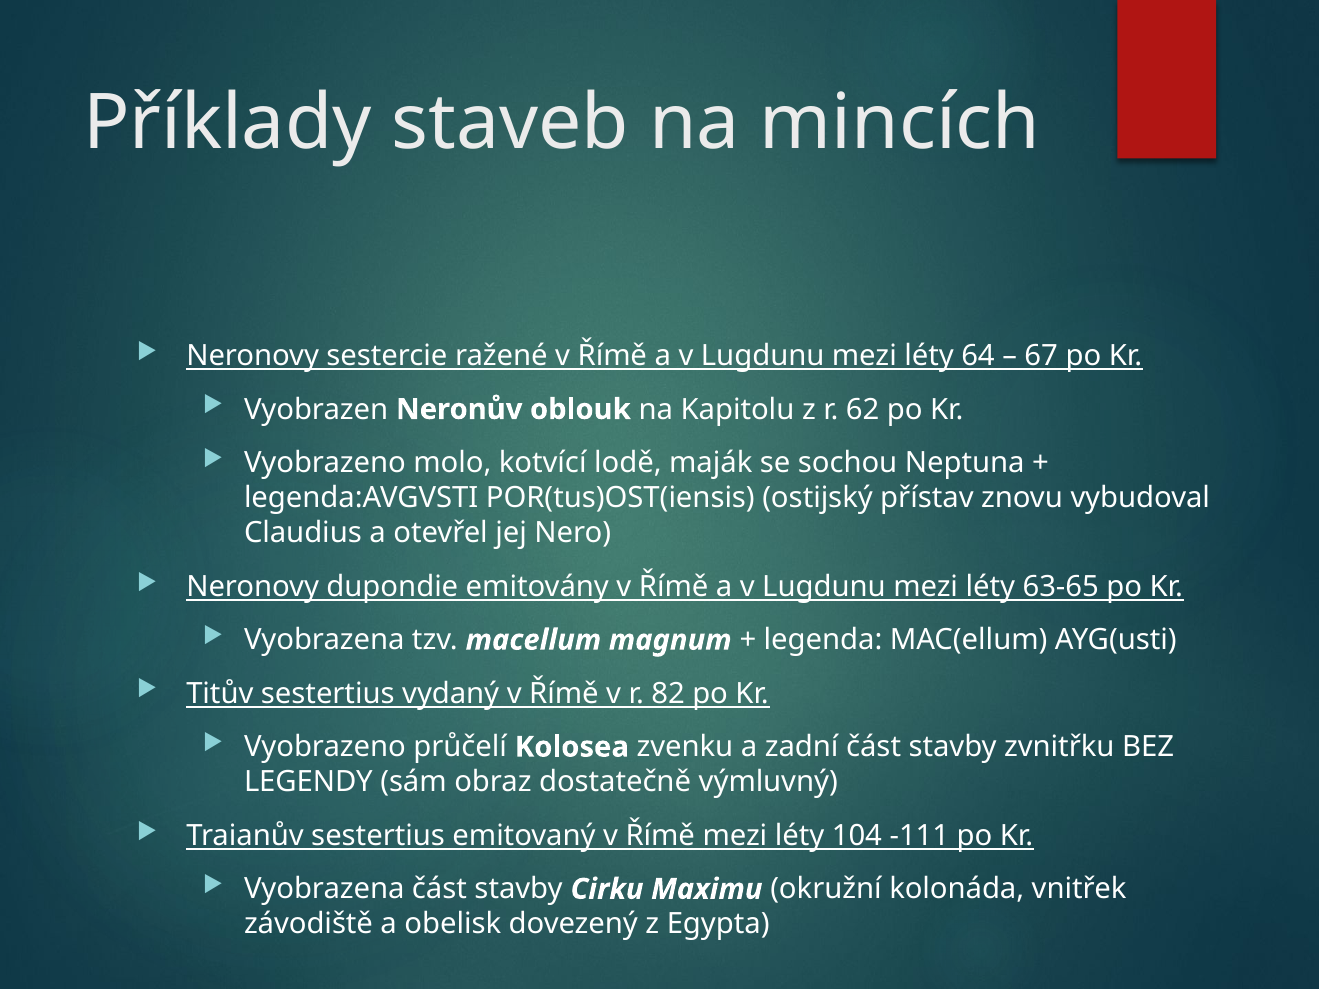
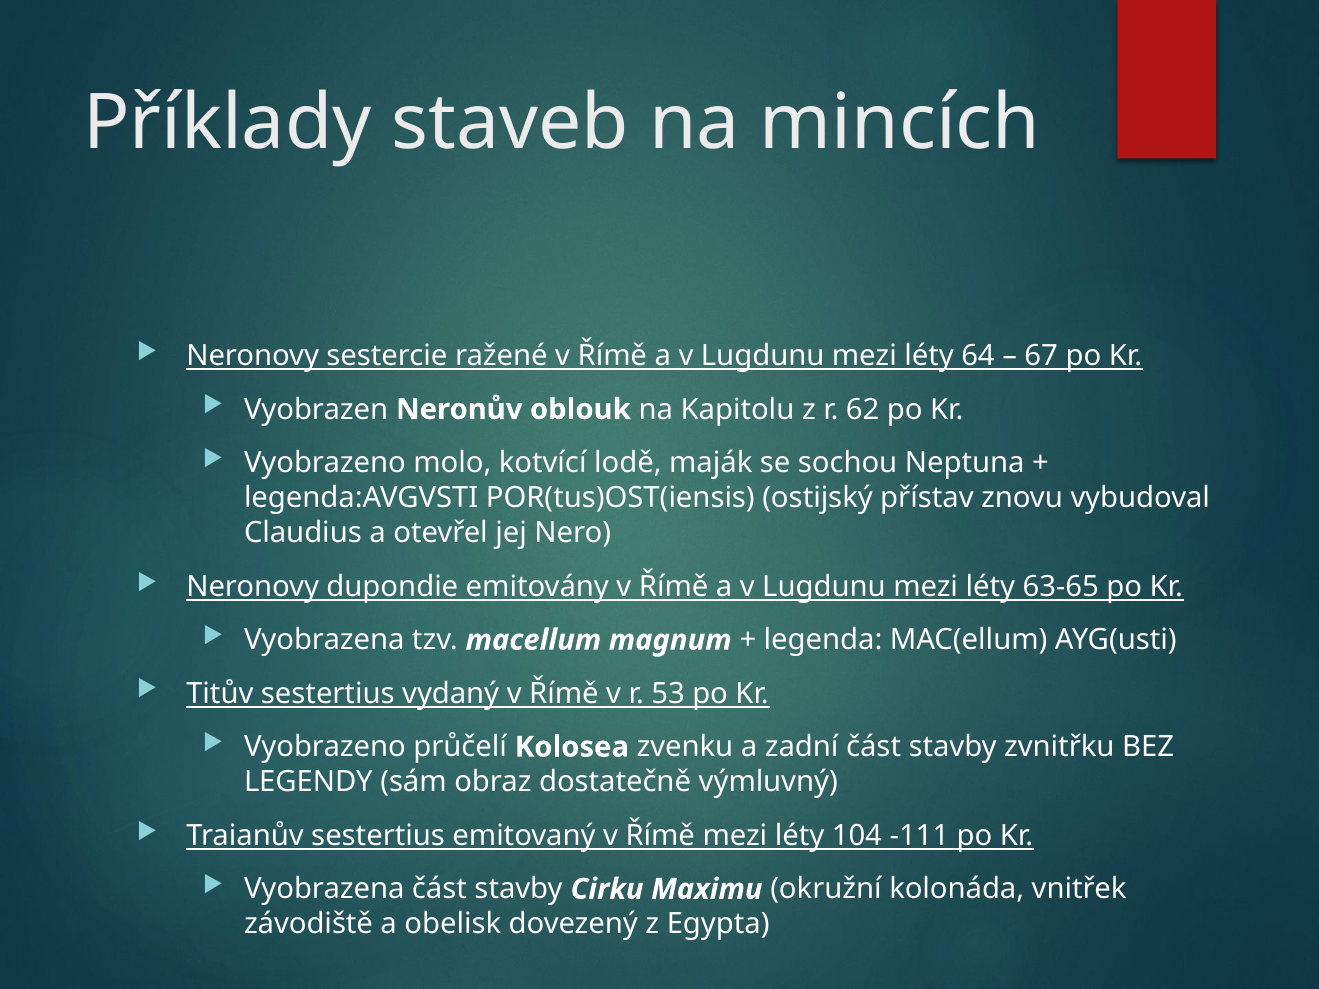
82: 82 -> 53 (668, 694)
